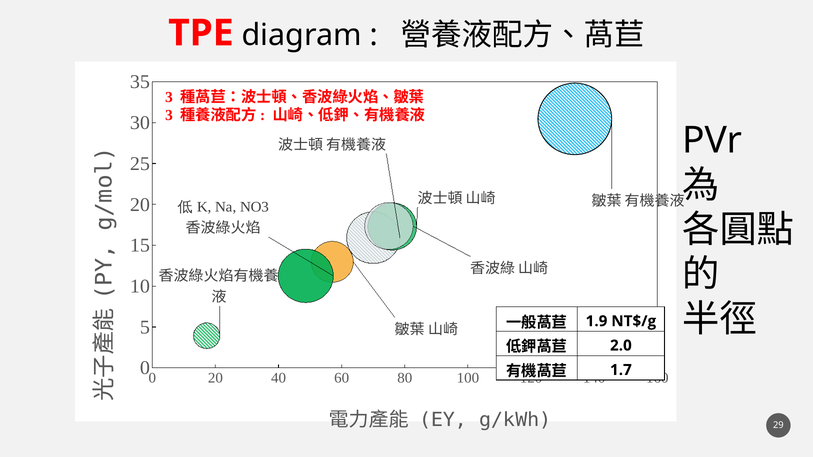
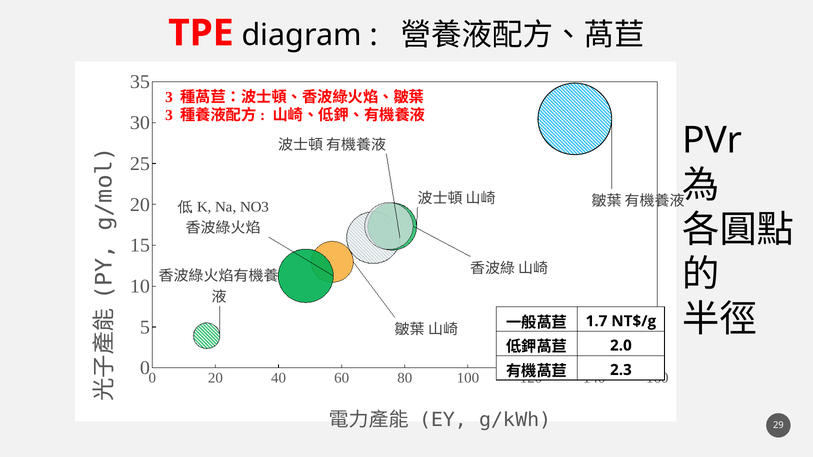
1.9: 1.9 -> 1.7 (597, 321)
1.7: 1.7 -> 2.3 (621, 370)
